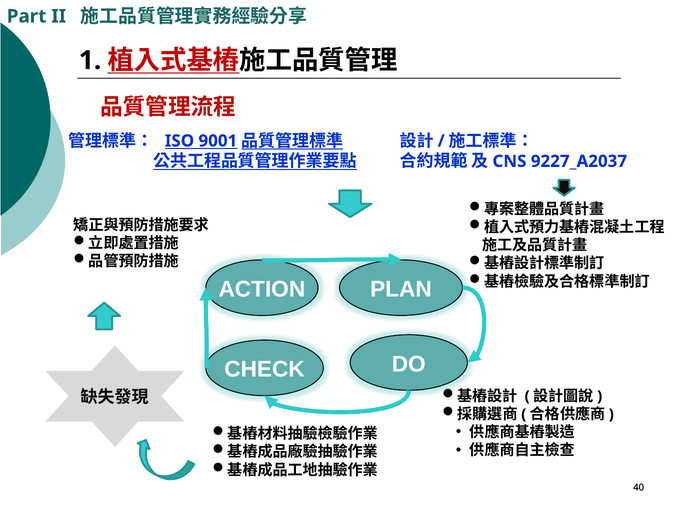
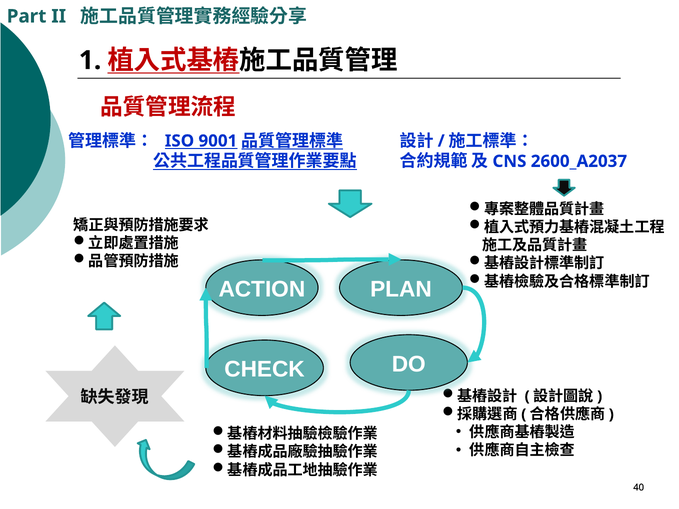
9227_A2037: 9227_A2037 -> 2600_A2037 (579, 161)
